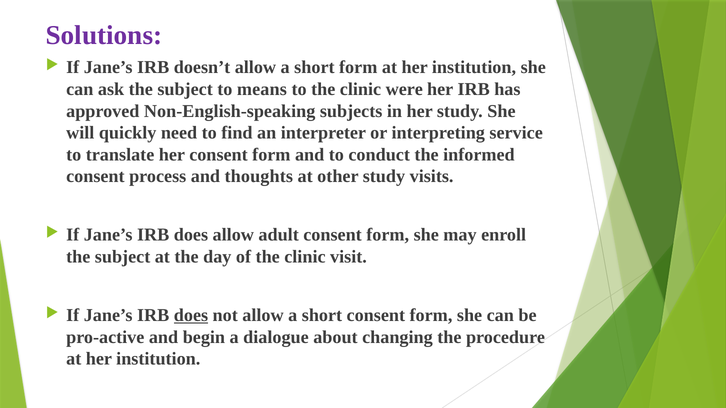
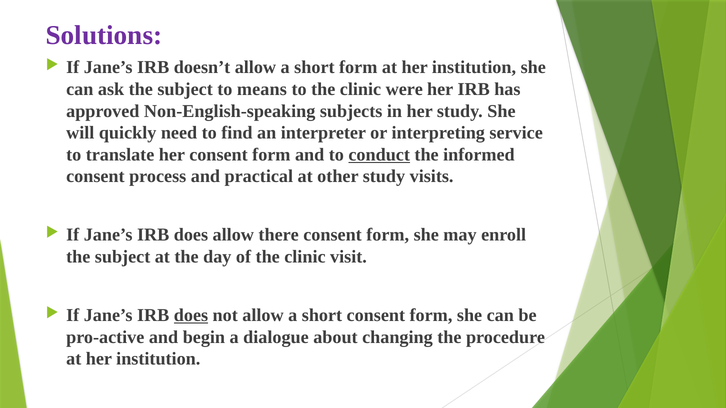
conduct underline: none -> present (379, 155)
thoughts: thoughts -> practical (259, 176)
adult: adult -> there (279, 235)
